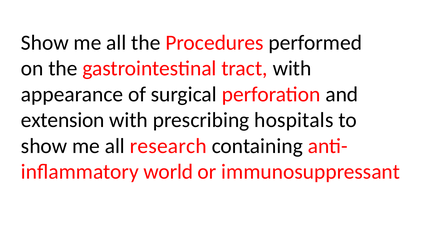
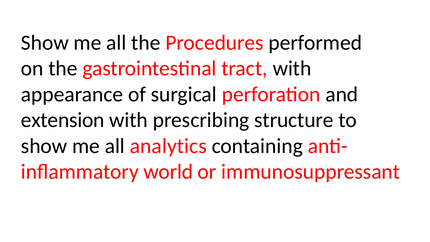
hospitals: hospitals -> structure (294, 120)
research: research -> analytics (168, 146)
